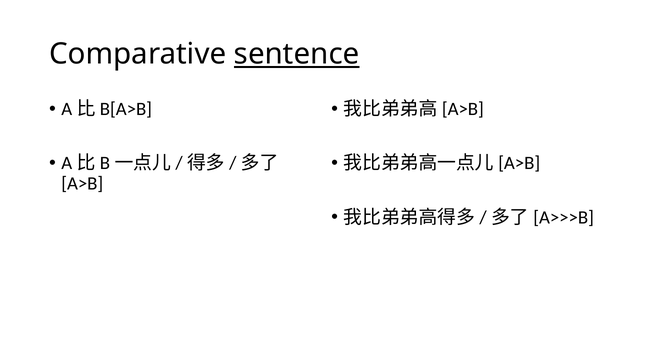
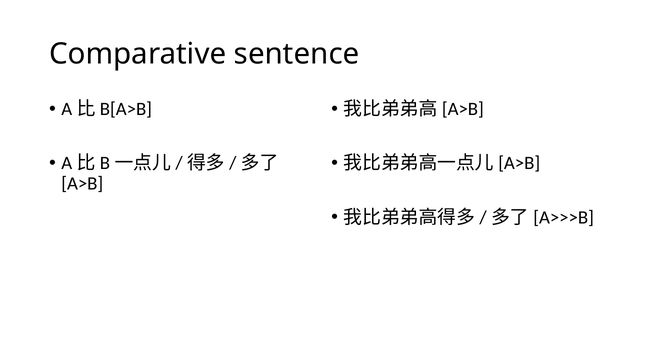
sentence underline: present -> none (297, 54)
